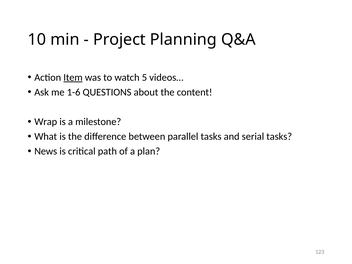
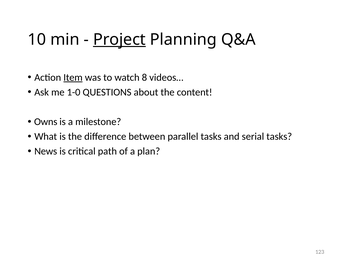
Project underline: none -> present (119, 39)
5: 5 -> 8 (144, 78)
1-6: 1-6 -> 1-0 (74, 92)
Wrap: Wrap -> Owns (46, 122)
